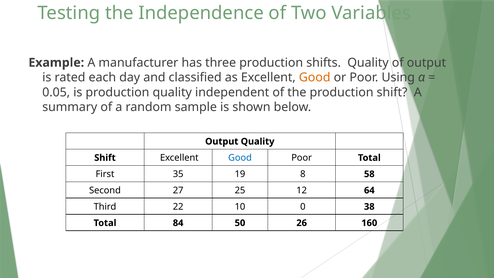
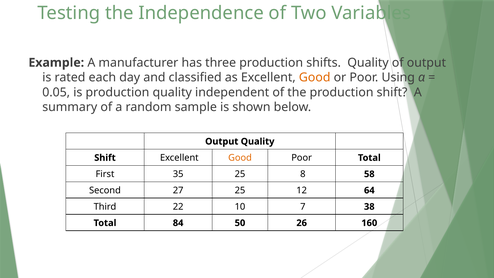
Good colour: blue -> orange (240, 158)
35 19: 19 -> 25 (240, 174)
0: 0 -> 7 (303, 207)
